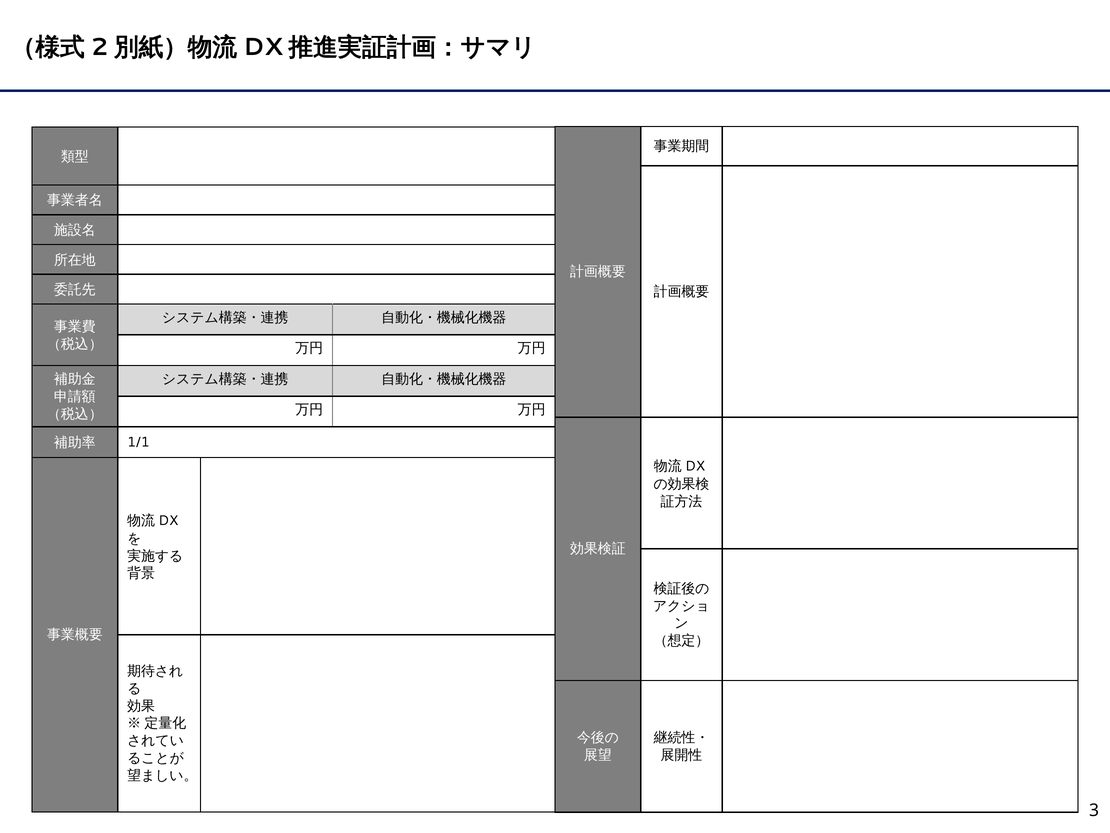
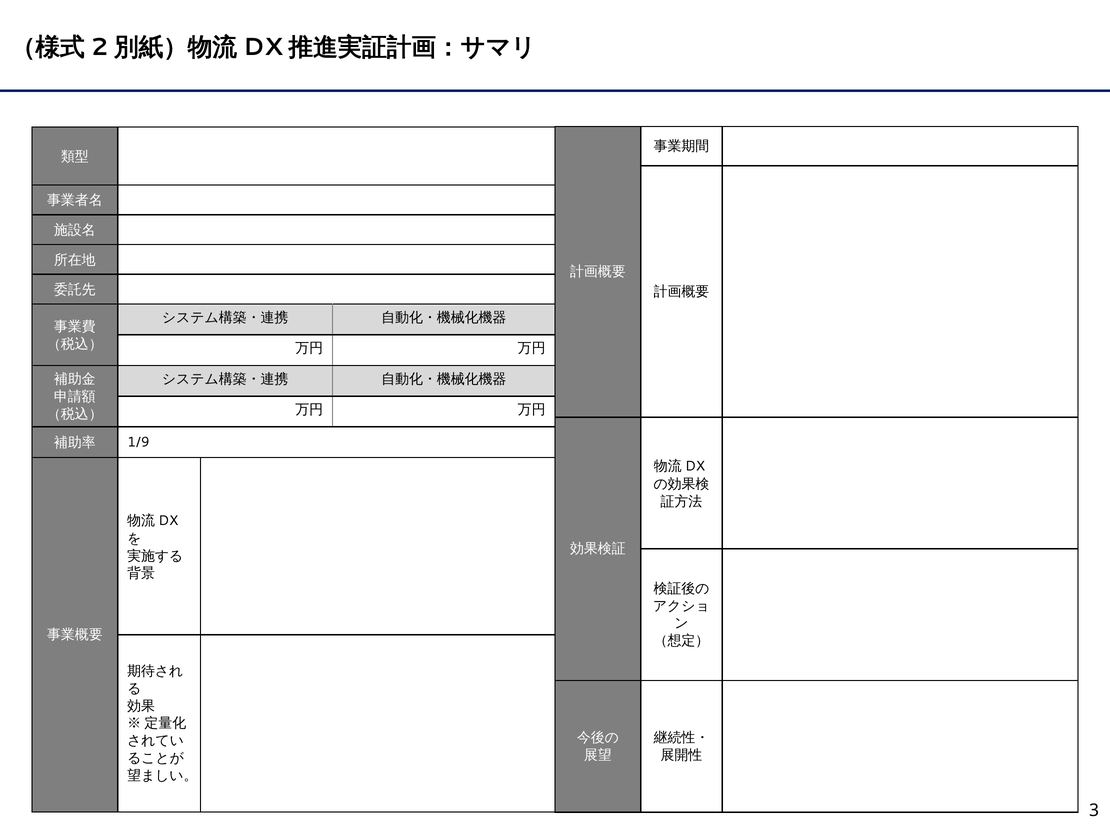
1/1: 1/1 -> 1/9 (138, 442)
